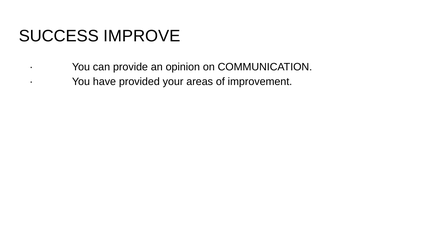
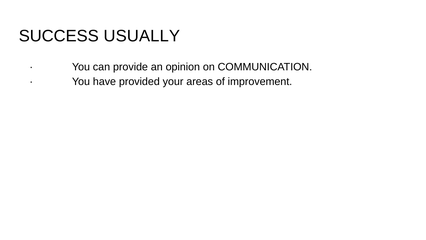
IMPROVE: IMPROVE -> USUALLY (142, 36)
